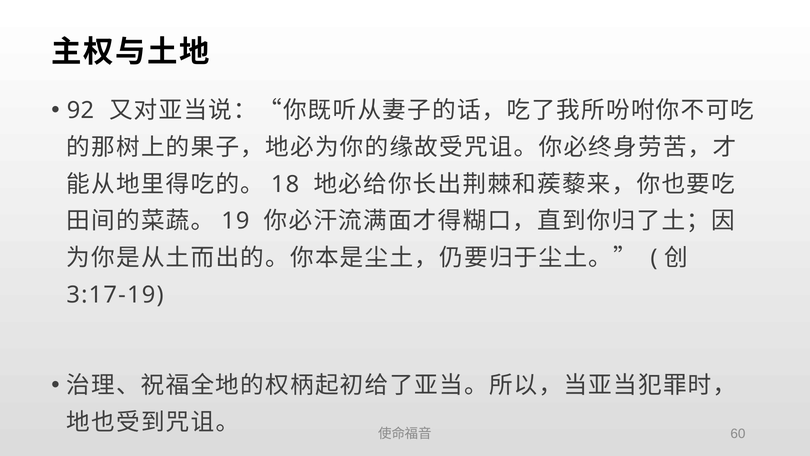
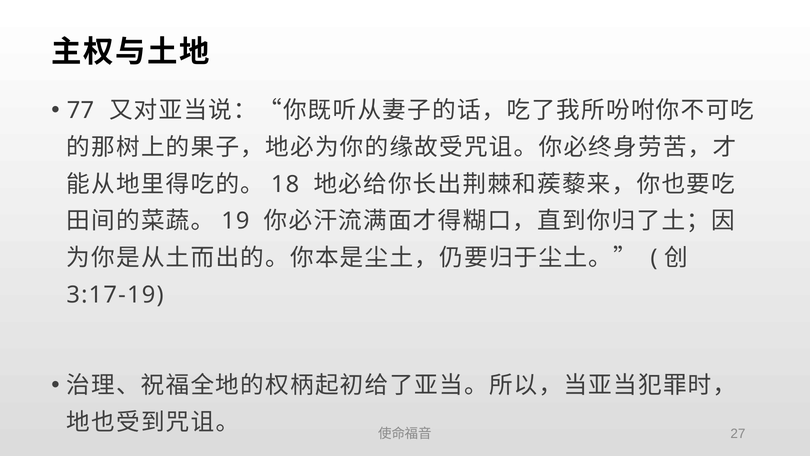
92: 92 -> 77 (80, 110)
60: 60 -> 27 (738, 433)
